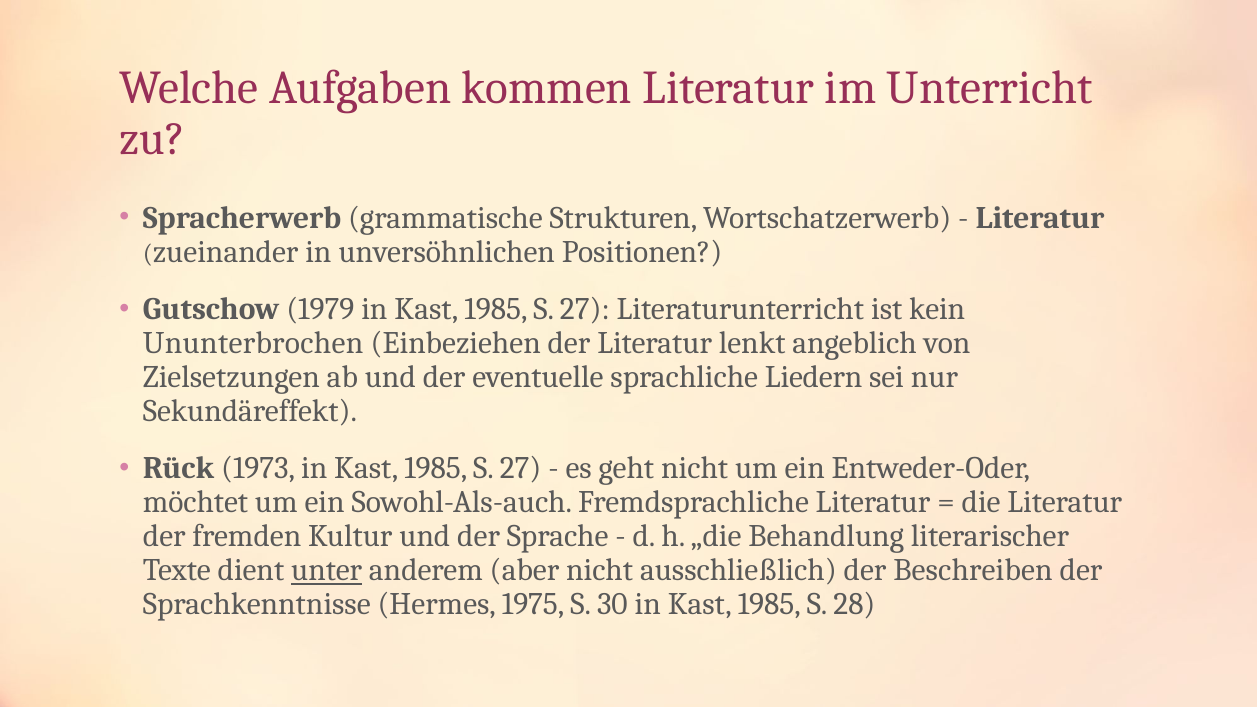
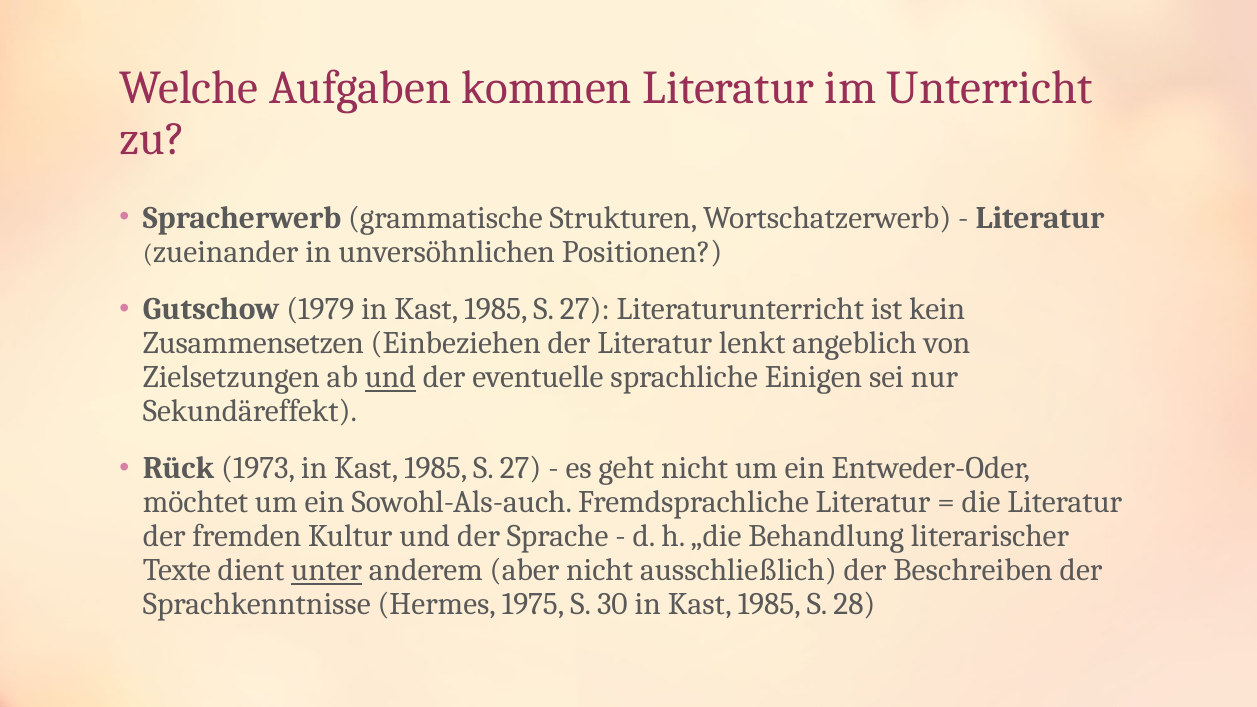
Ununterbrochen: Ununterbrochen -> Zusammensetzen (253, 343)
und underline: none -> present (390, 377)
Liedern: Liedern -> Einigen (814, 377)
